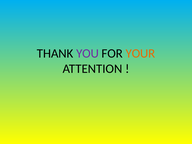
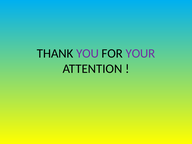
YOUR colour: orange -> purple (140, 53)
